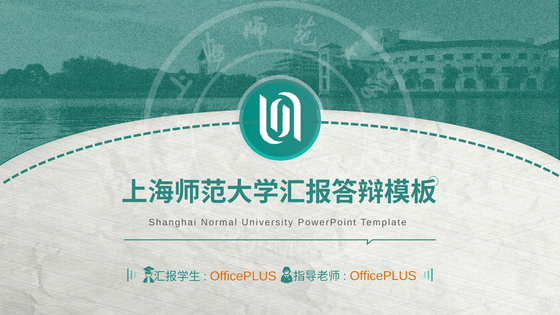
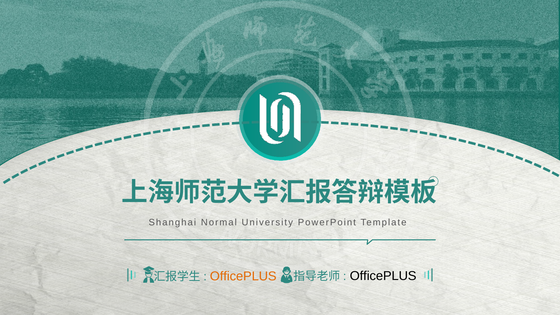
OfficePLUS colour: orange -> black (383, 276)
